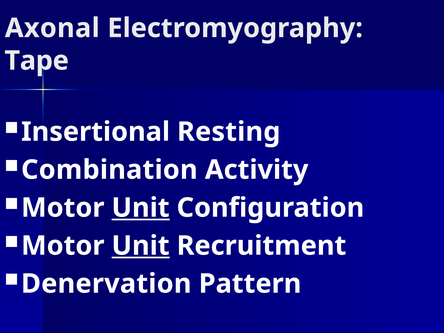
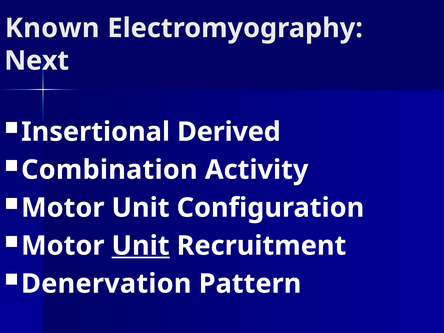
Axonal: Axonal -> Known (52, 28)
Tape: Tape -> Next (37, 61)
Resting: Resting -> Derived (229, 132)
Unit underline: present -> none (141, 208)
